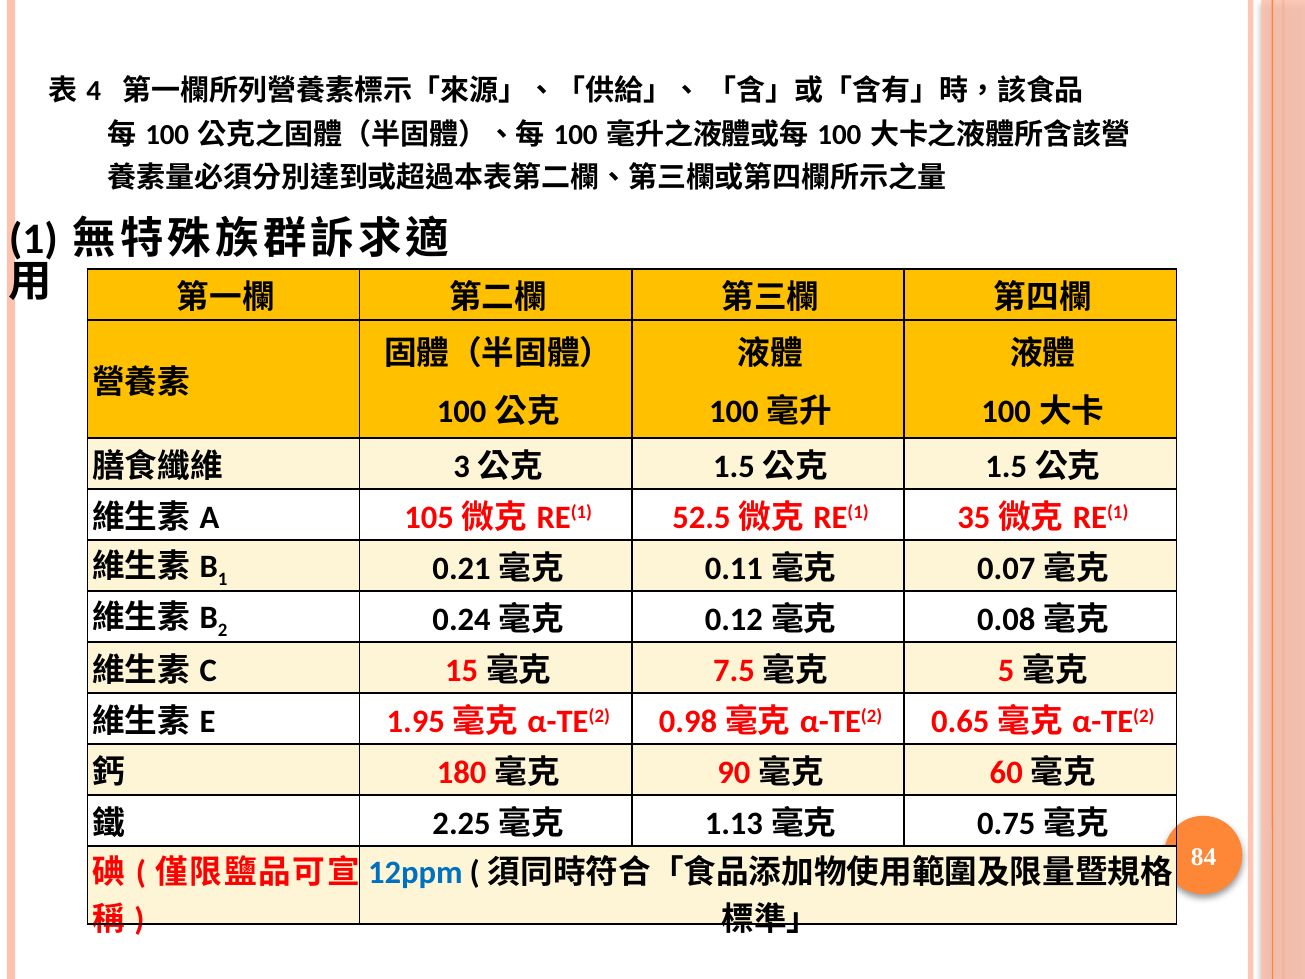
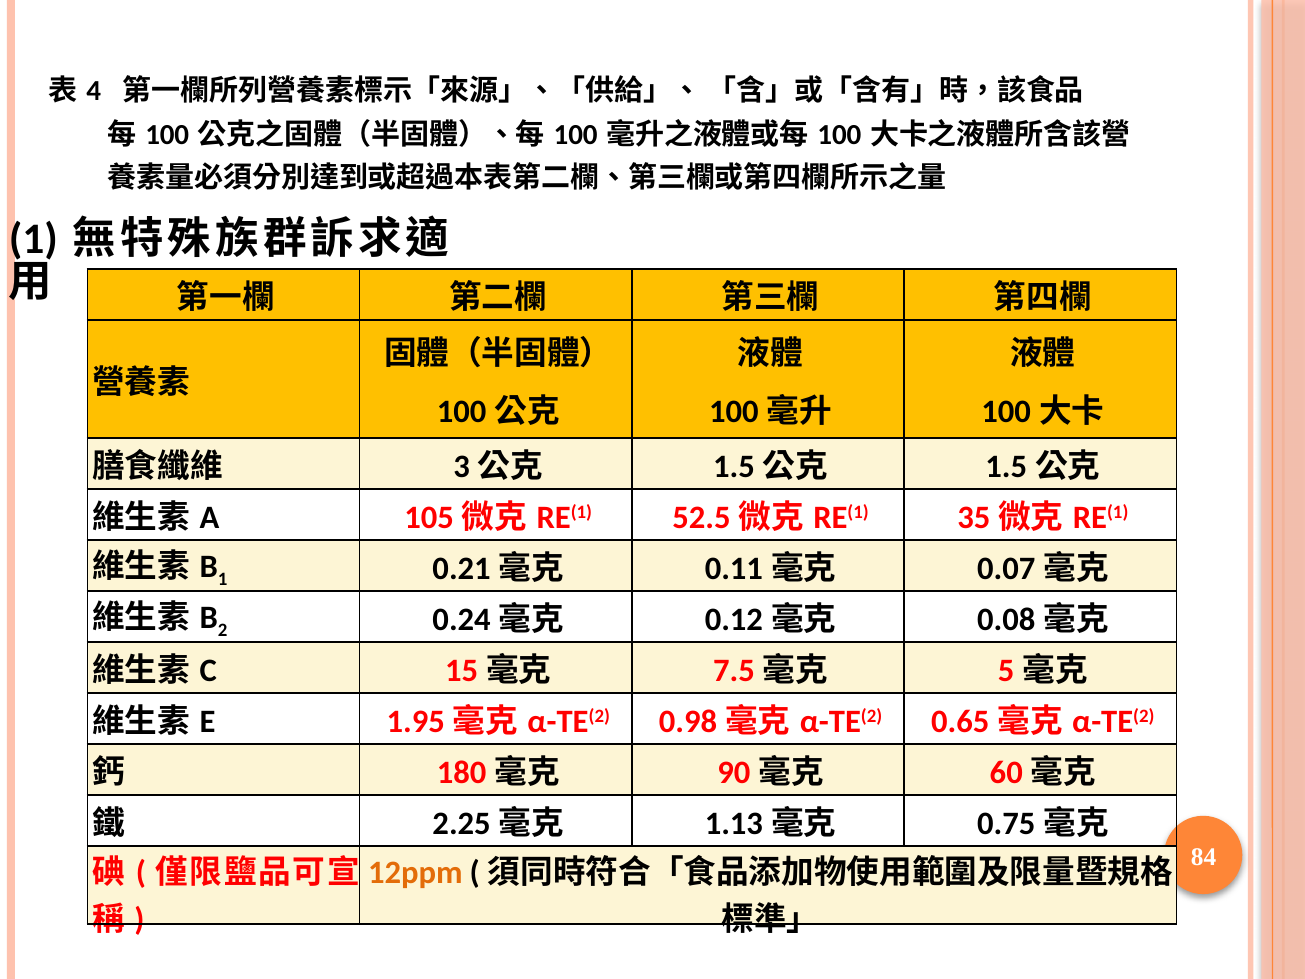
12ppm colour: blue -> orange (415, 873)
